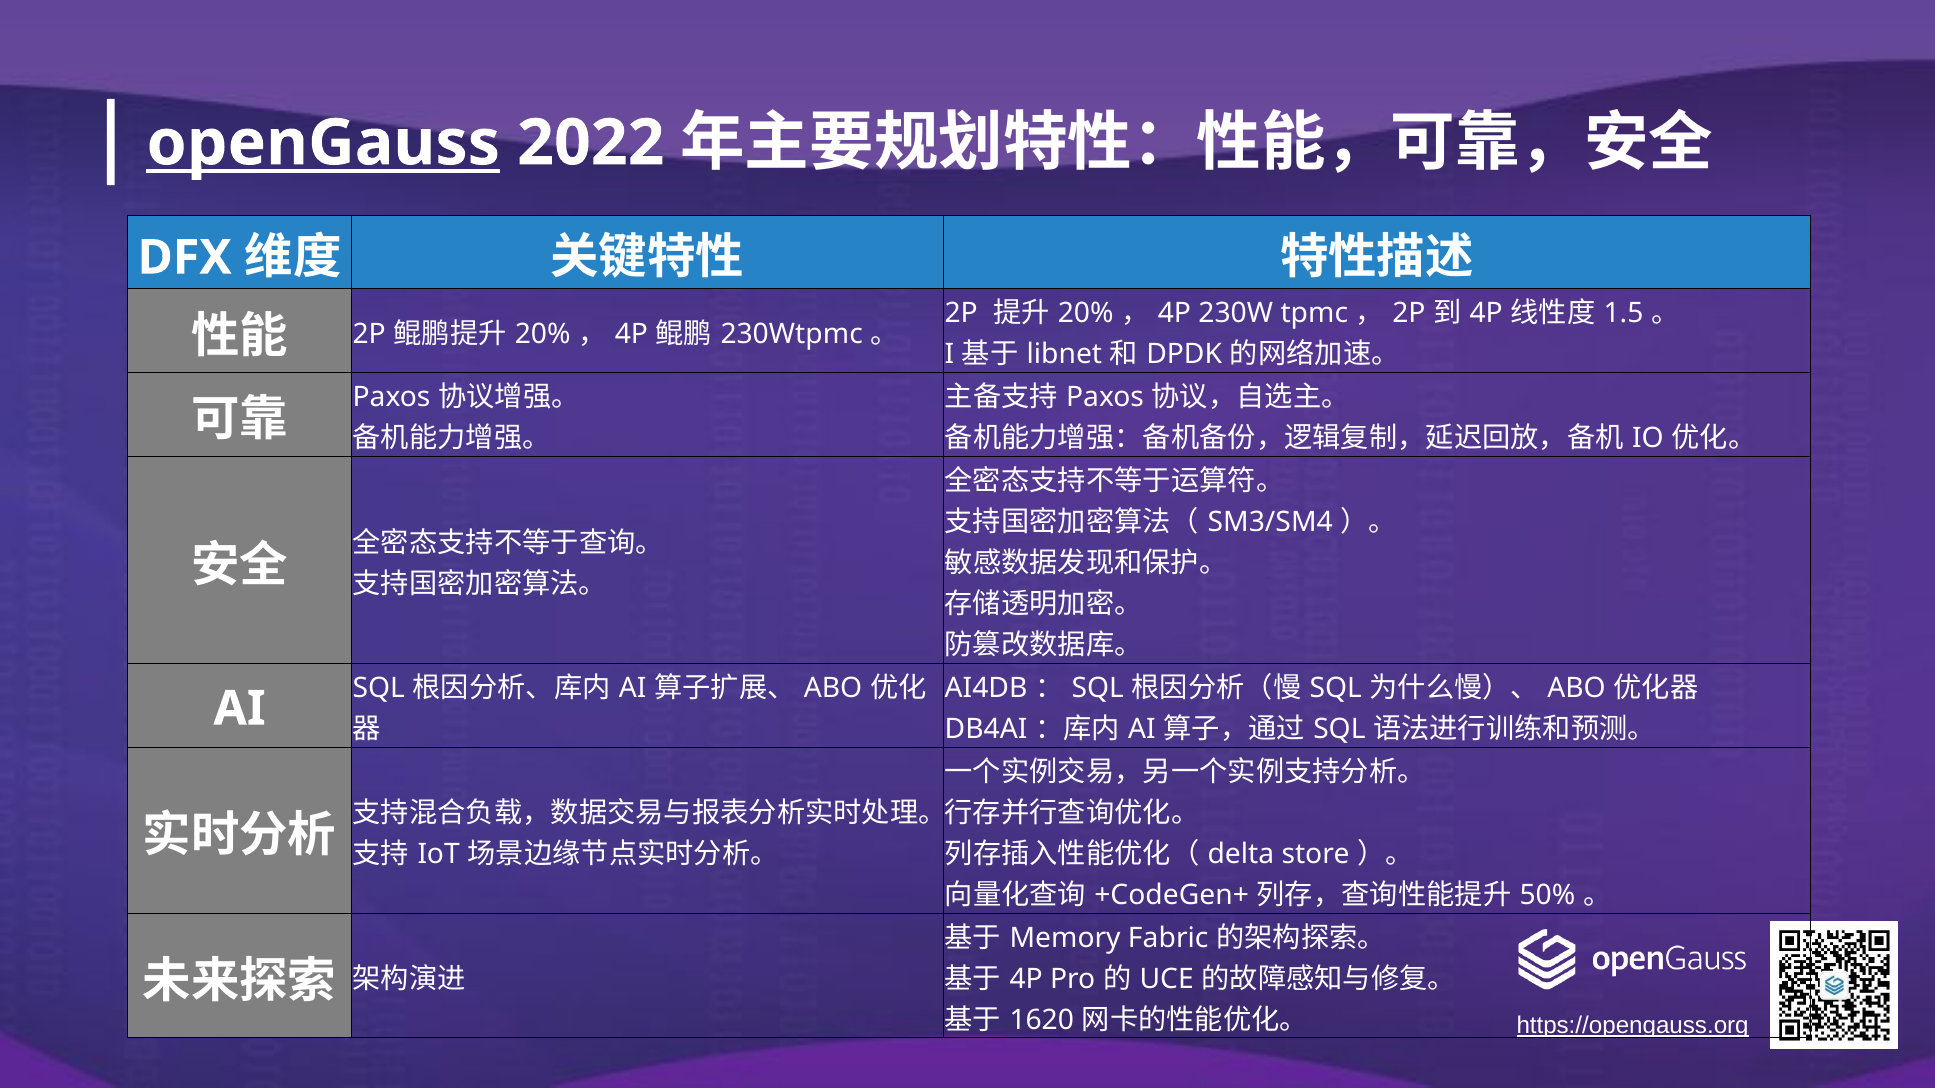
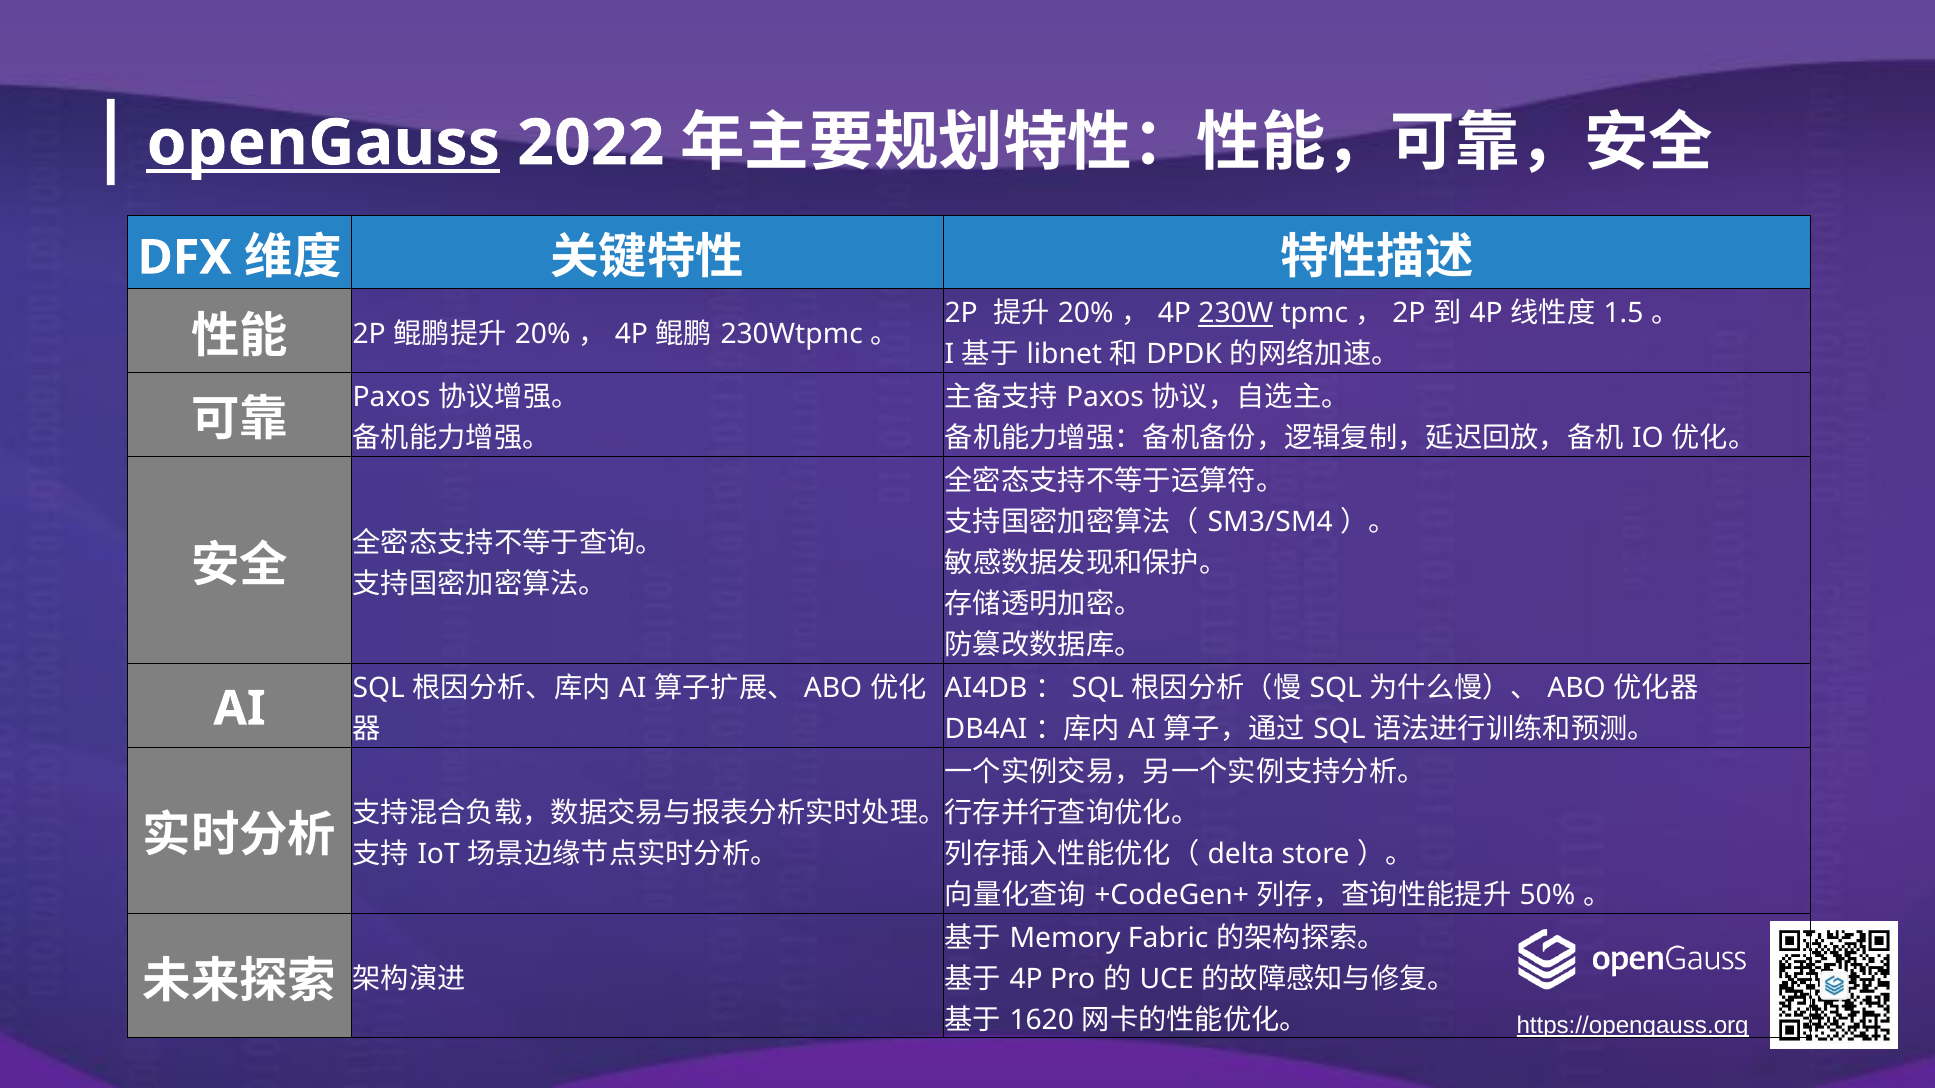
230W underline: none -> present (1236, 314)
